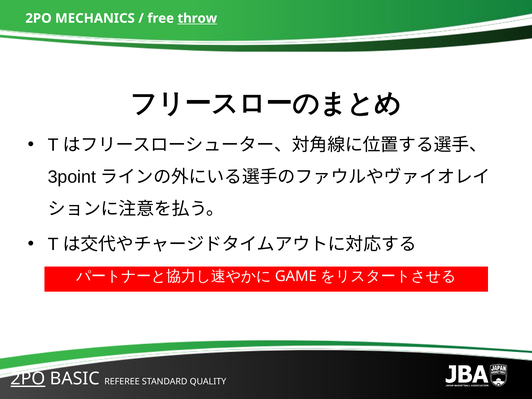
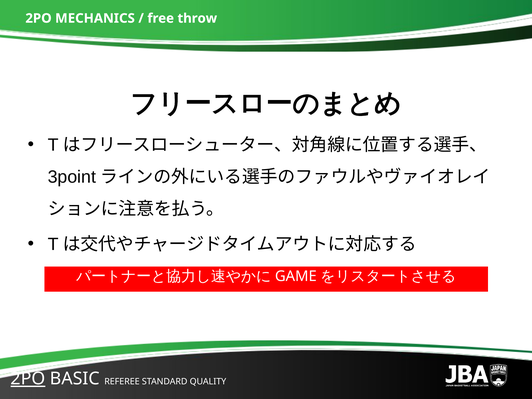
throw underline: present -> none (197, 18)
